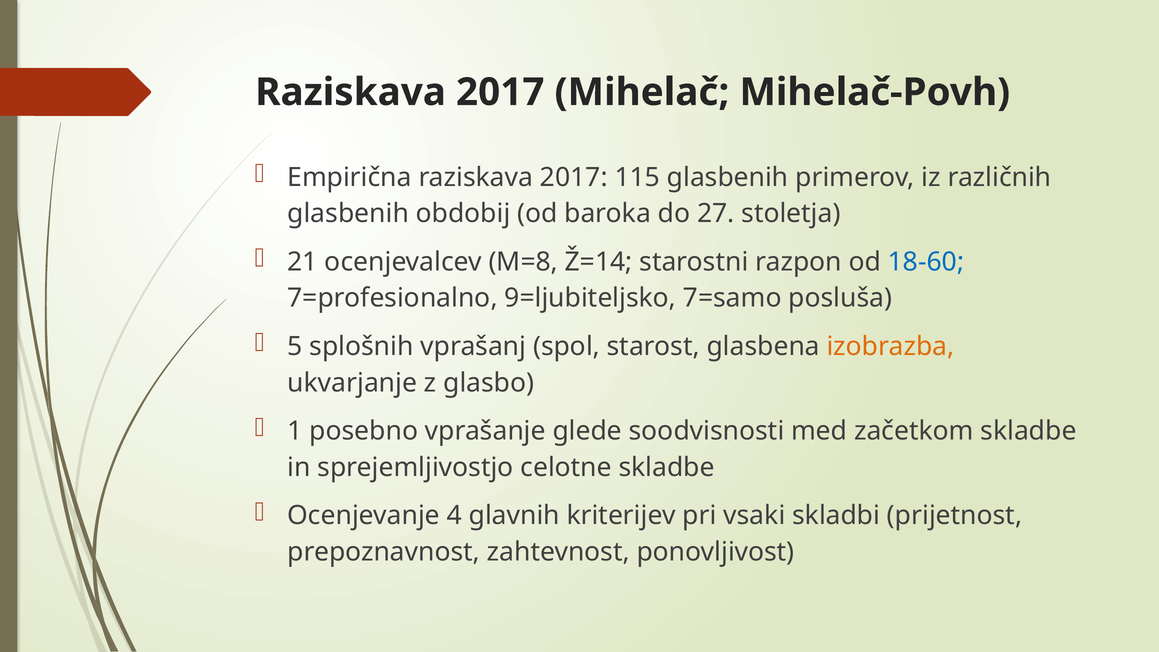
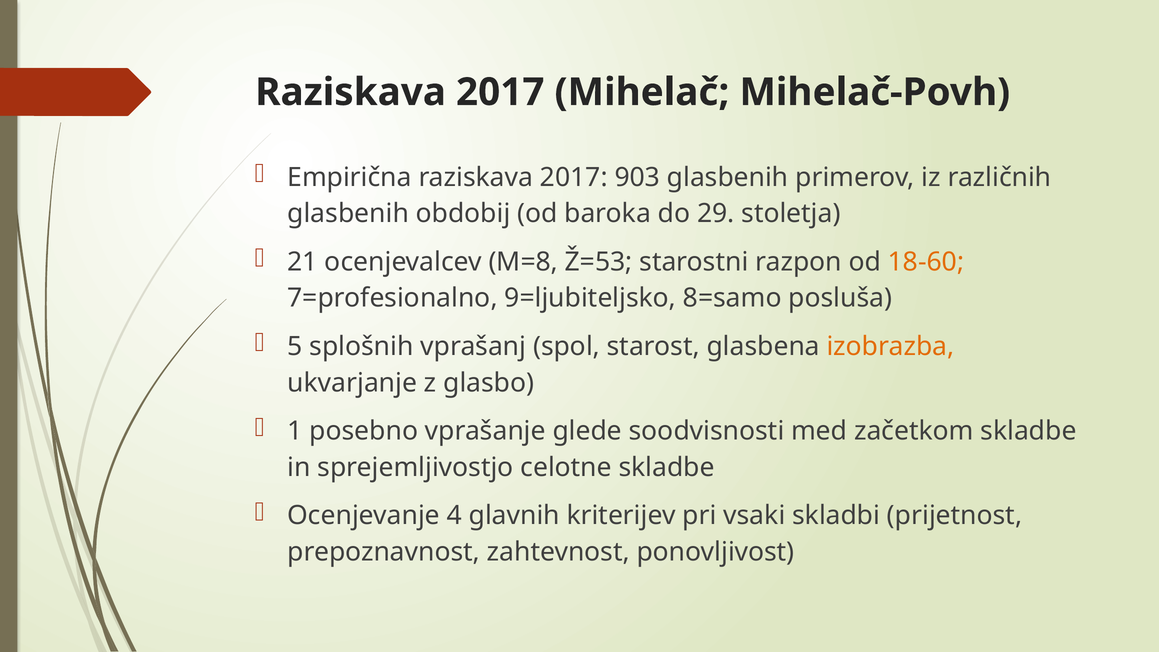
115: 115 -> 903 (637, 177)
27: 27 -> 29 (716, 214)
Ž=14: Ž=14 -> Ž=53 (599, 262)
18-60 colour: blue -> orange (926, 262)
7=samo: 7=samo -> 8=samo (732, 298)
